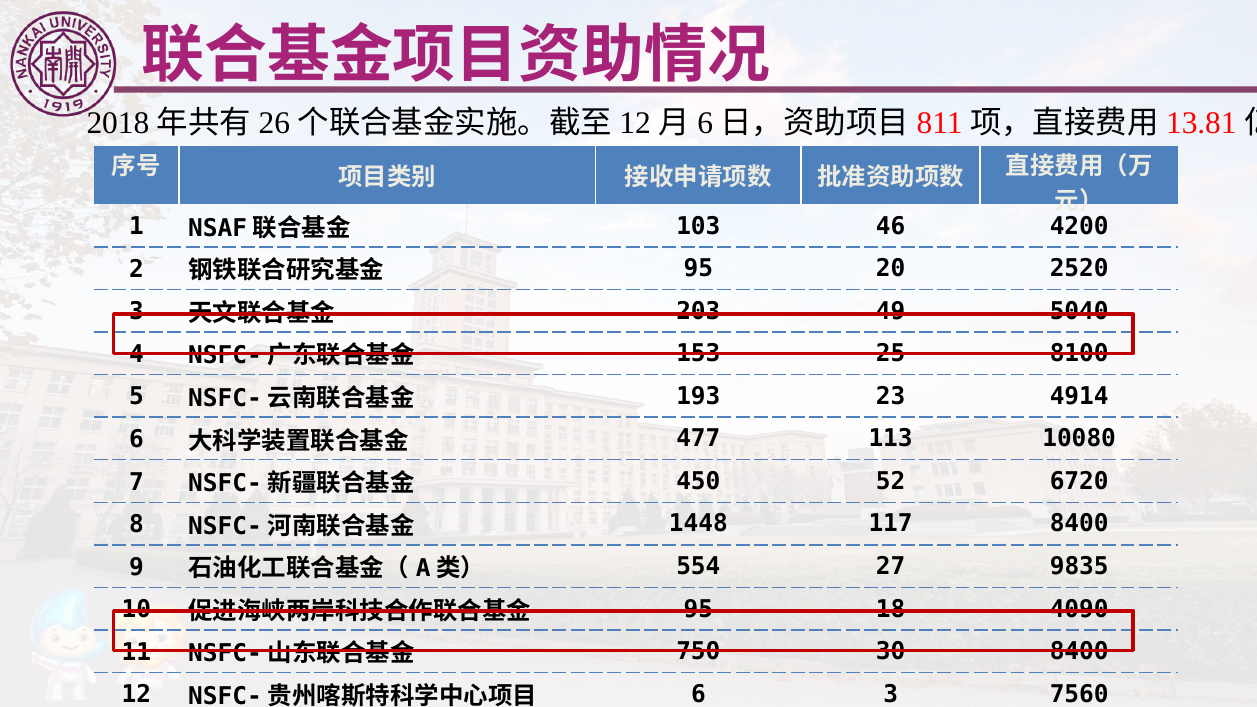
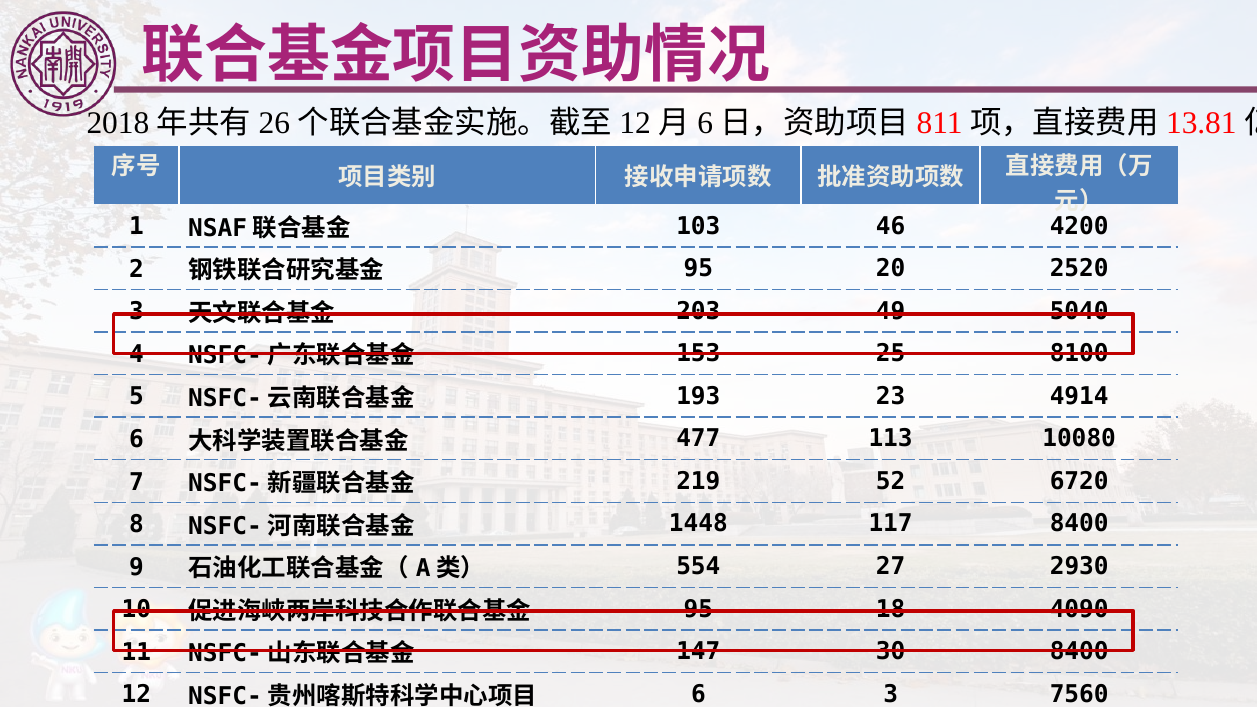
450: 450 -> 219 (698, 481)
9835: 9835 -> 2930 (1079, 567)
750: 750 -> 147 (698, 652)
